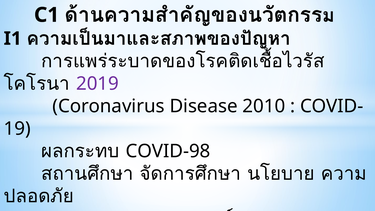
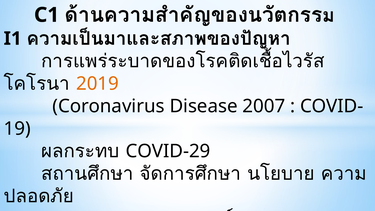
2019 colour: purple -> orange (97, 84)
2010: 2010 -> 2007 (264, 106)
COVID-98: COVID-98 -> COVID-29 (168, 151)
